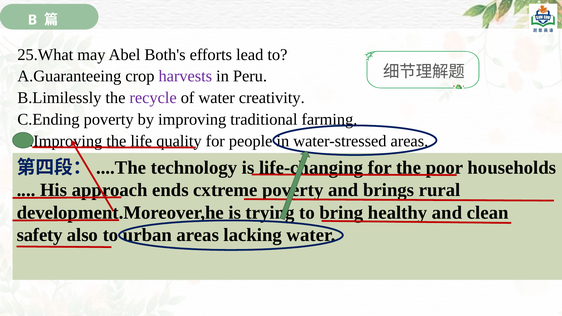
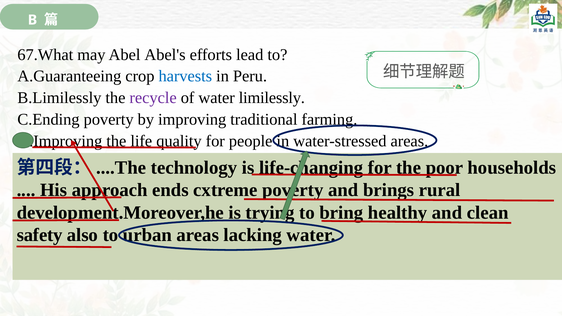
25.What: 25.What -> 67.What (45, 55)
Both's: Both's -> Abel's (165, 55)
harvests colour: purple -> blue (185, 76)
creativity: creativity -> limilessly (272, 98)
